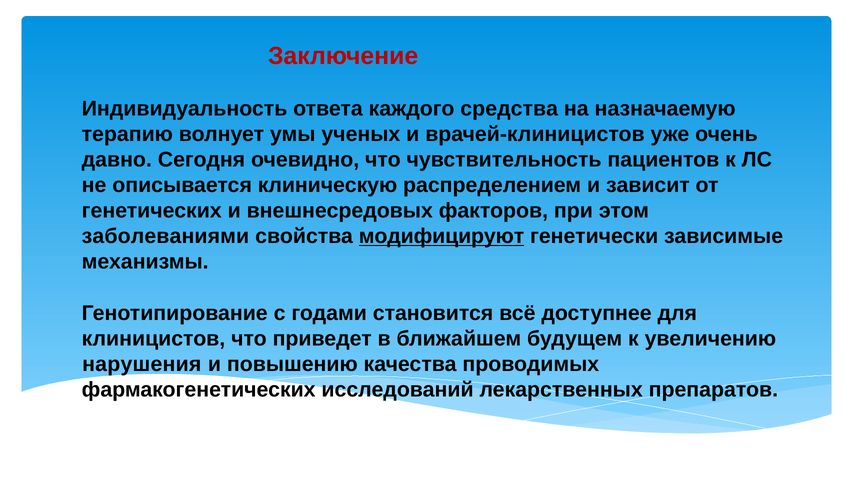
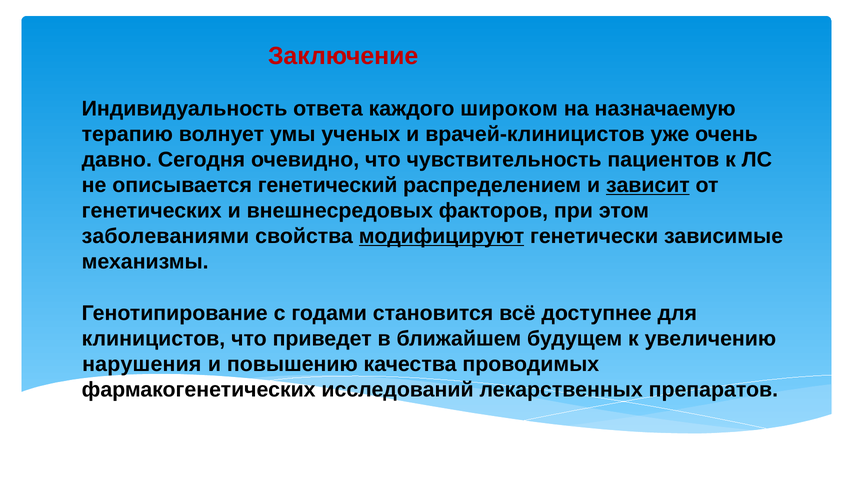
средства: средства -> широком (509, 109)
клиническую: клиническую -> генетический (328, 185)
зависит underline: none -> present (648, 185)
